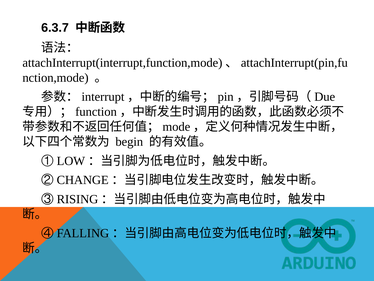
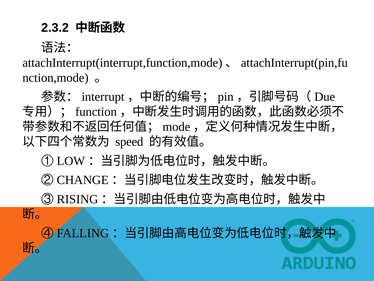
6.3.7: 6.3.7 -> 2.3.2 (55, 28)
begin: begin -> speed (129, 142)
